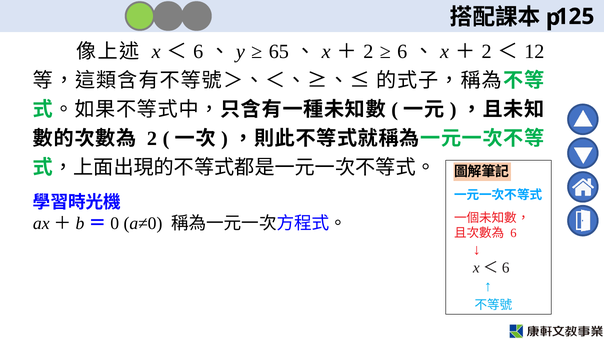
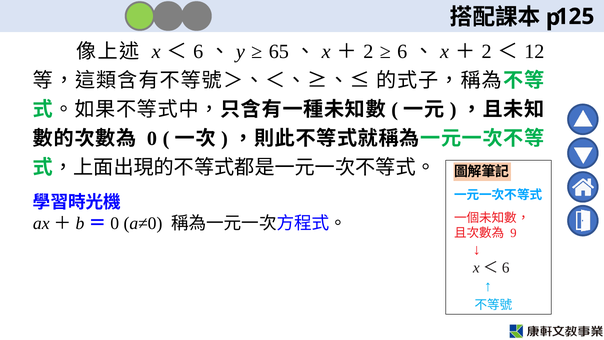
2: 2 -> 0 (152, 139)
6: 6 -> 9 (513, 233)
